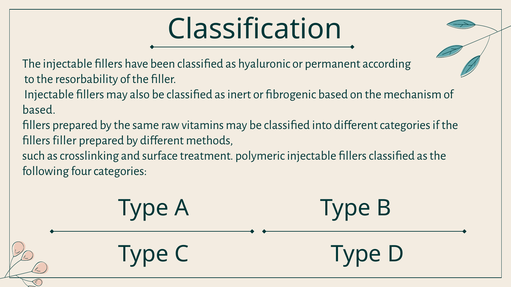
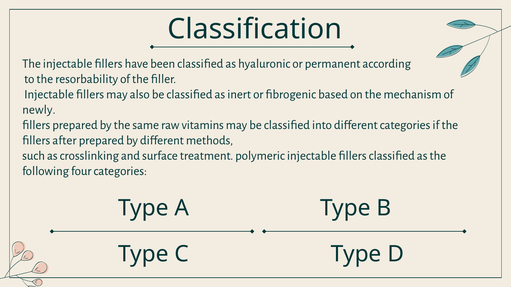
based: based -> newly (39, 110)
fillers filler: filler -> after (64, 140)
